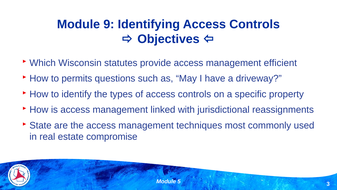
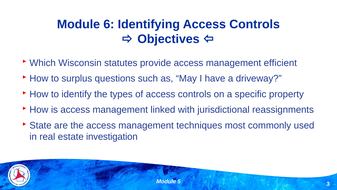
9: 9 -> 6 (109, 24)
permits: permits -> surplus (77, 78)
compromise: compromise -> investigation (112, 136)
